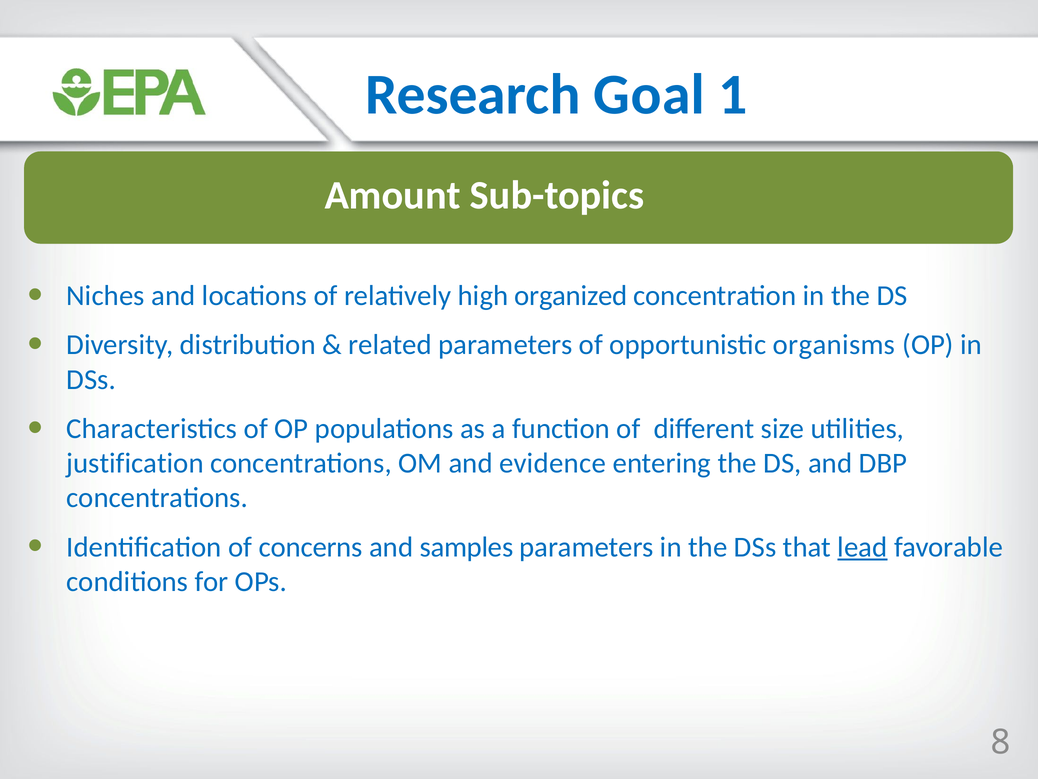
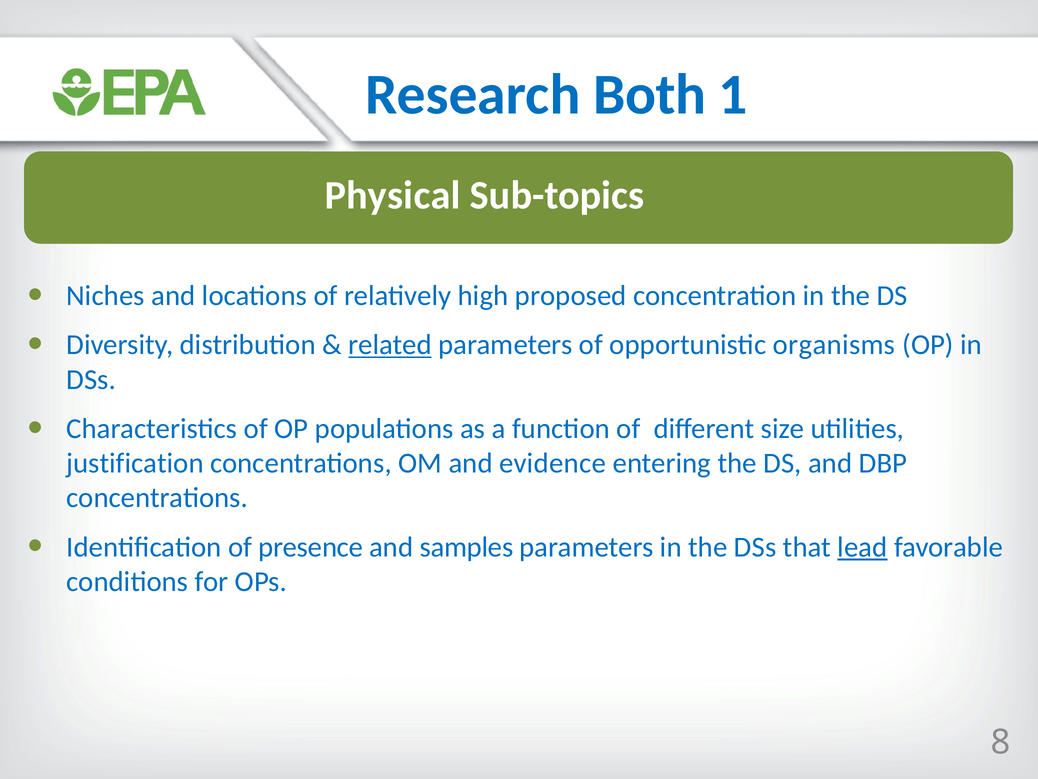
Goal: Goal -> Both (650, 95)
Amount: Amount -> Physical (393, 195)
organized: organized -> proposed (571, 296)
related underline: none -> present (390, 345)
concerns: concerns -> presence (311, 547)
